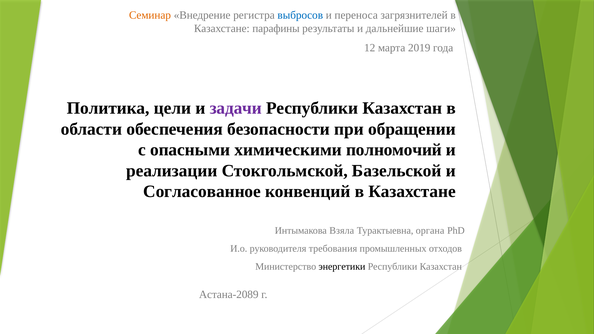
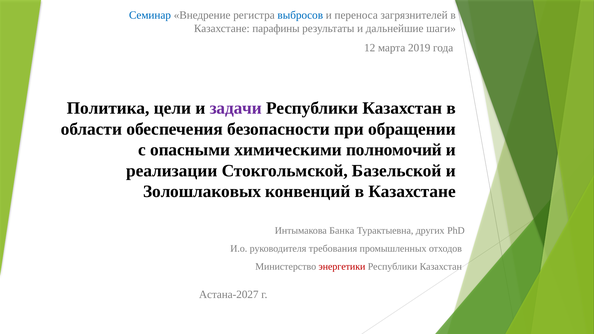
Семинар colour: orange -> blue (150, 15)
Согласованное: Согласованное -> Золошлаковых (202, 192)
Взяла: Взяла -> Банка (342, 231)
органа: органа -> других (430, 231)
энергетики colour: black -> red (342, 267)
Астана-2089: Астана-2089 -> Астана-2027 (229, 295)
